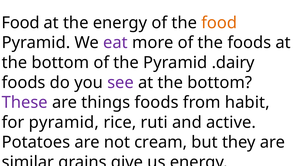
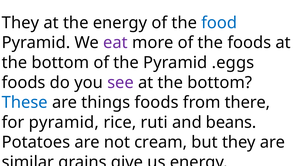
Food: Food -> They (20, 23)
food colour: orange -> blue (219, 23)
.dairy: .dairy -> .eggs (233, 62)
These colour: purple -> blue (25, 102)
habit: habit -> there (247, 102)
active: active -> beans (231, 122)
